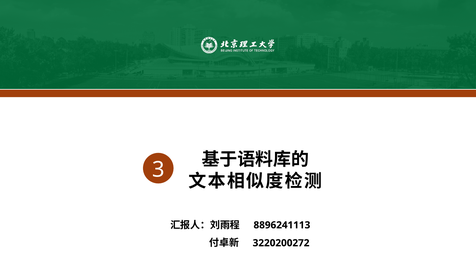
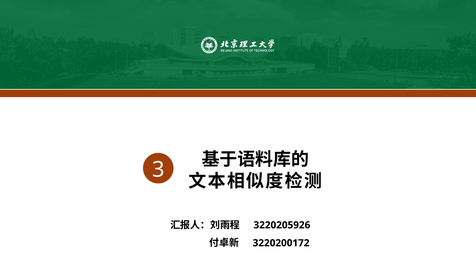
8896241113: 8896241113 -> 3220205926 (282, 225)
3220200272: 3220200272 -> 3220200172 (281, 243)
